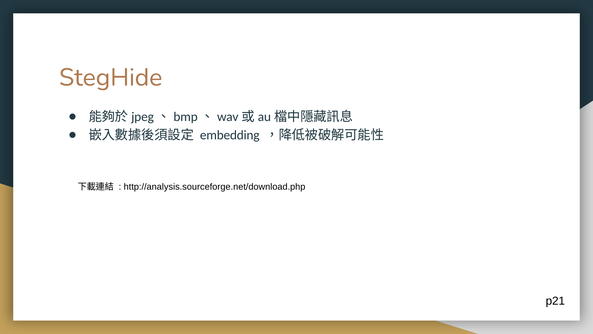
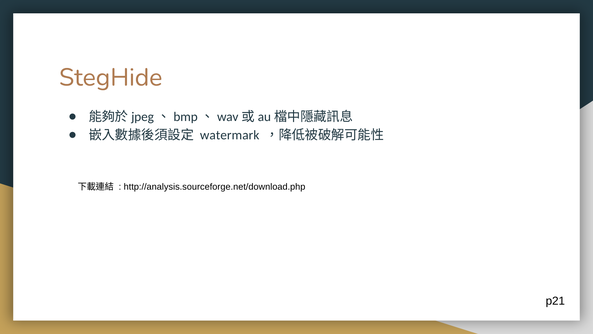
embedding: embedding -> watermark (230, 135)
